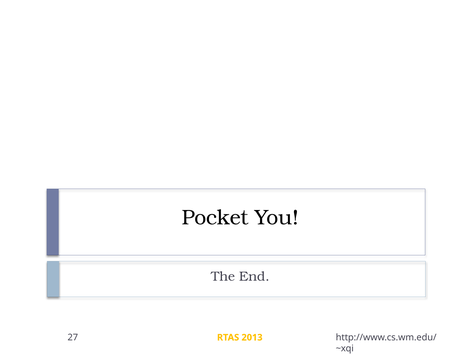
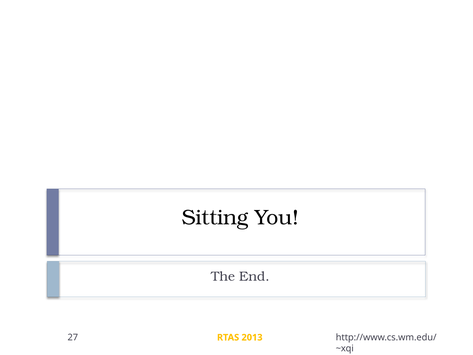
Pocket: Pocket -> Sitting (215, 217)
